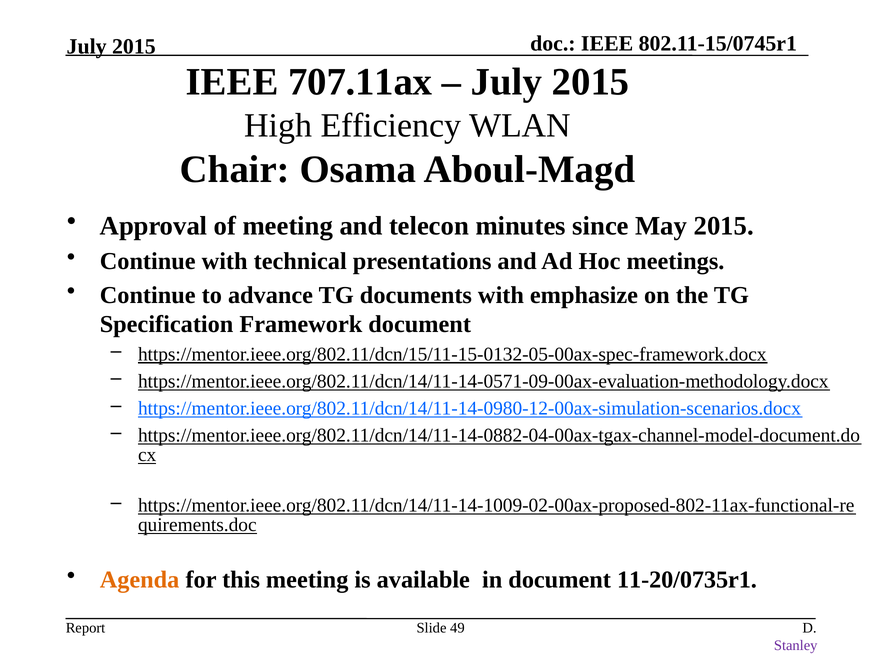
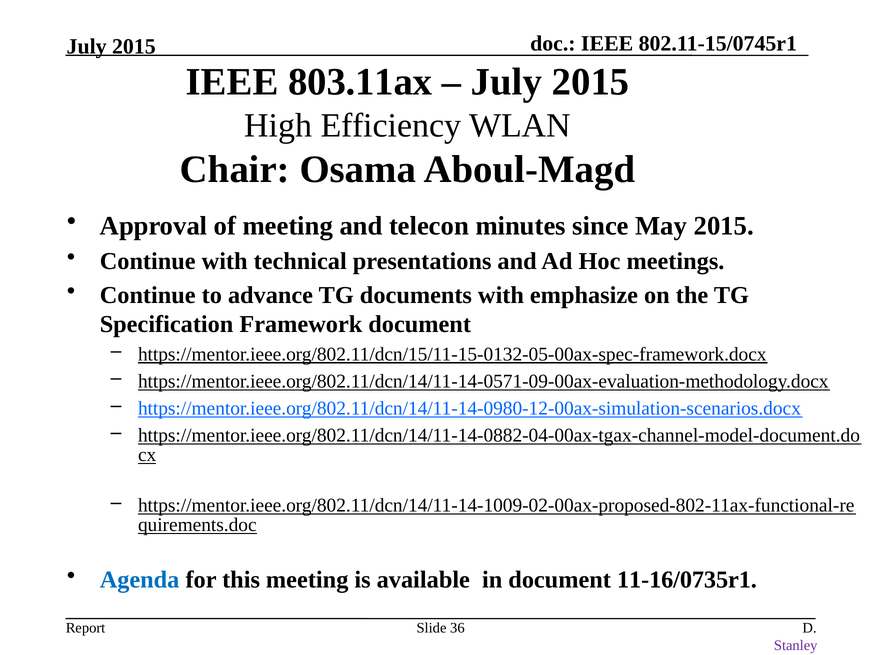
707.11ax: 707.11ax -> 803.11ax (360, 82)
Agenda colour: orange -> blue (140, 580)
11-20/0735r1: 11-20/0735r1 -> 11-16/0735r1 (687, 580)
49: 49 -> 36 (457, 629)
